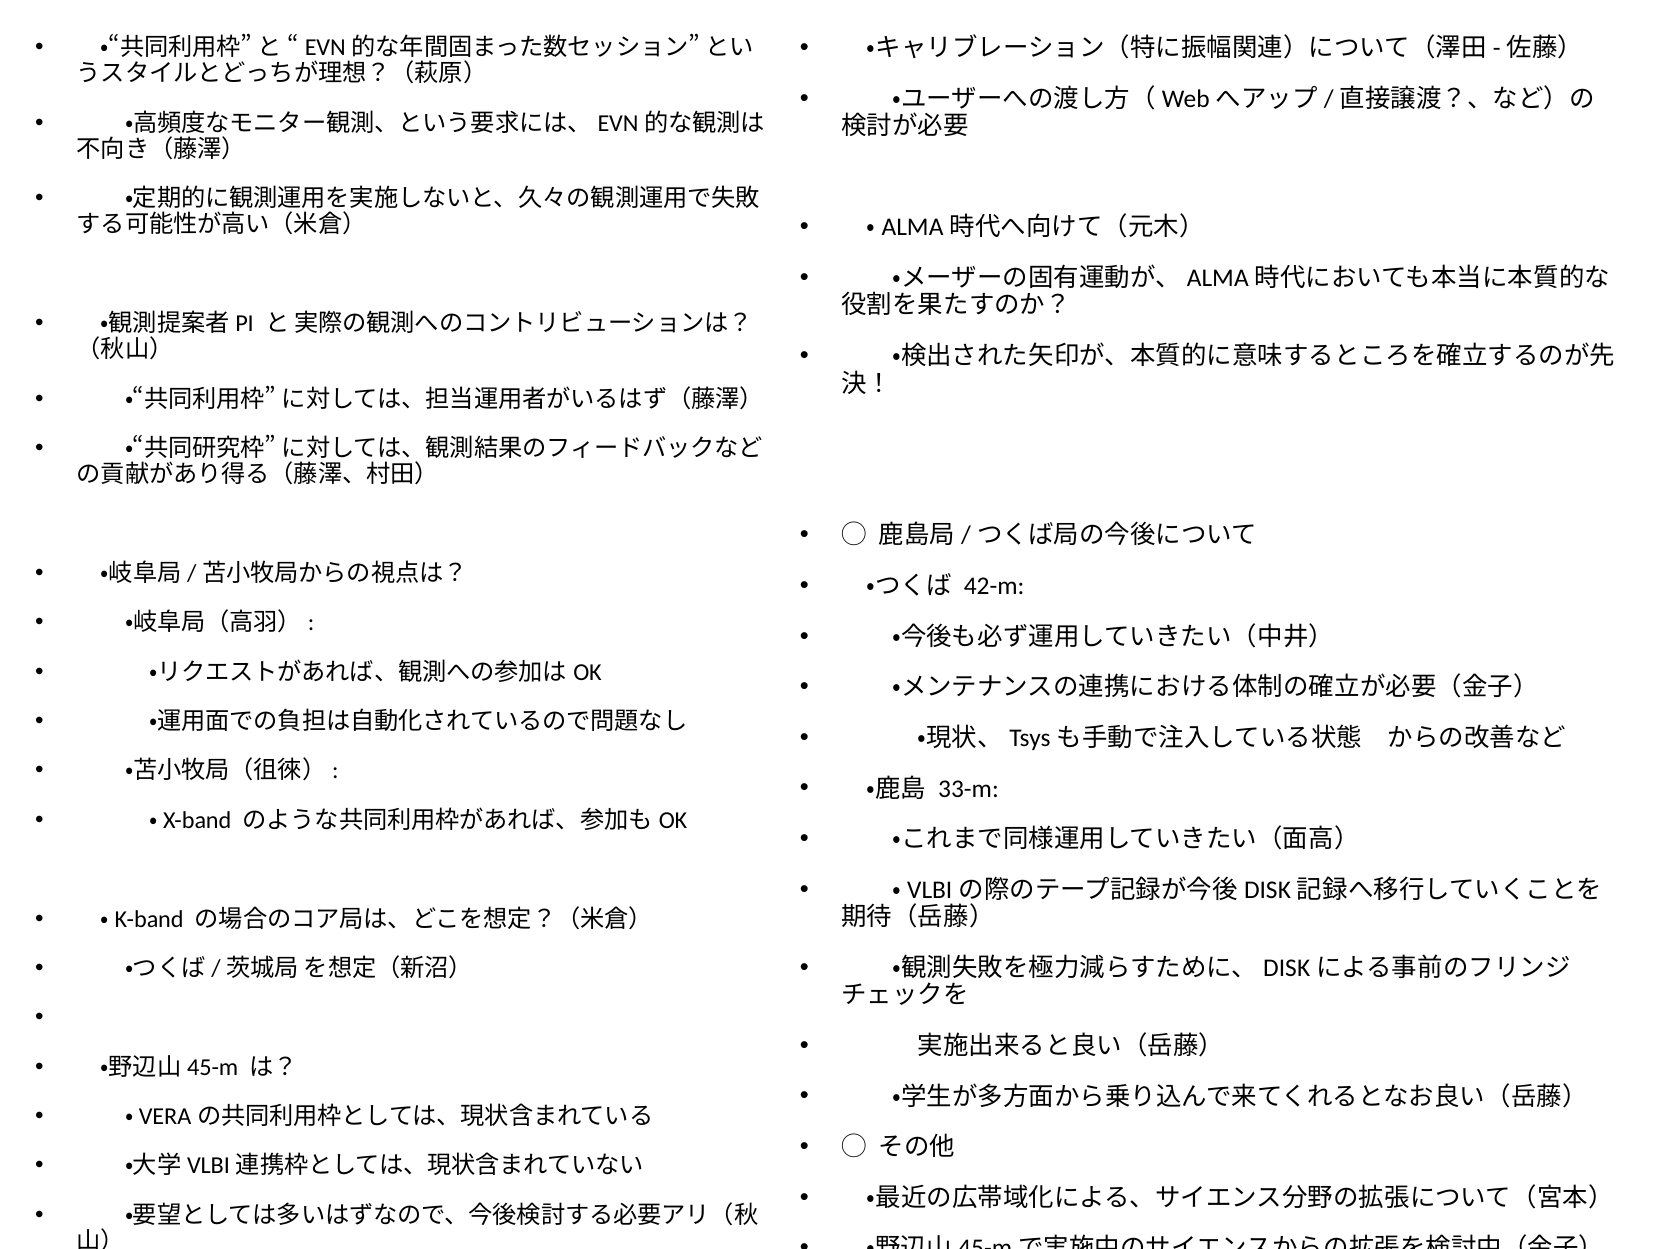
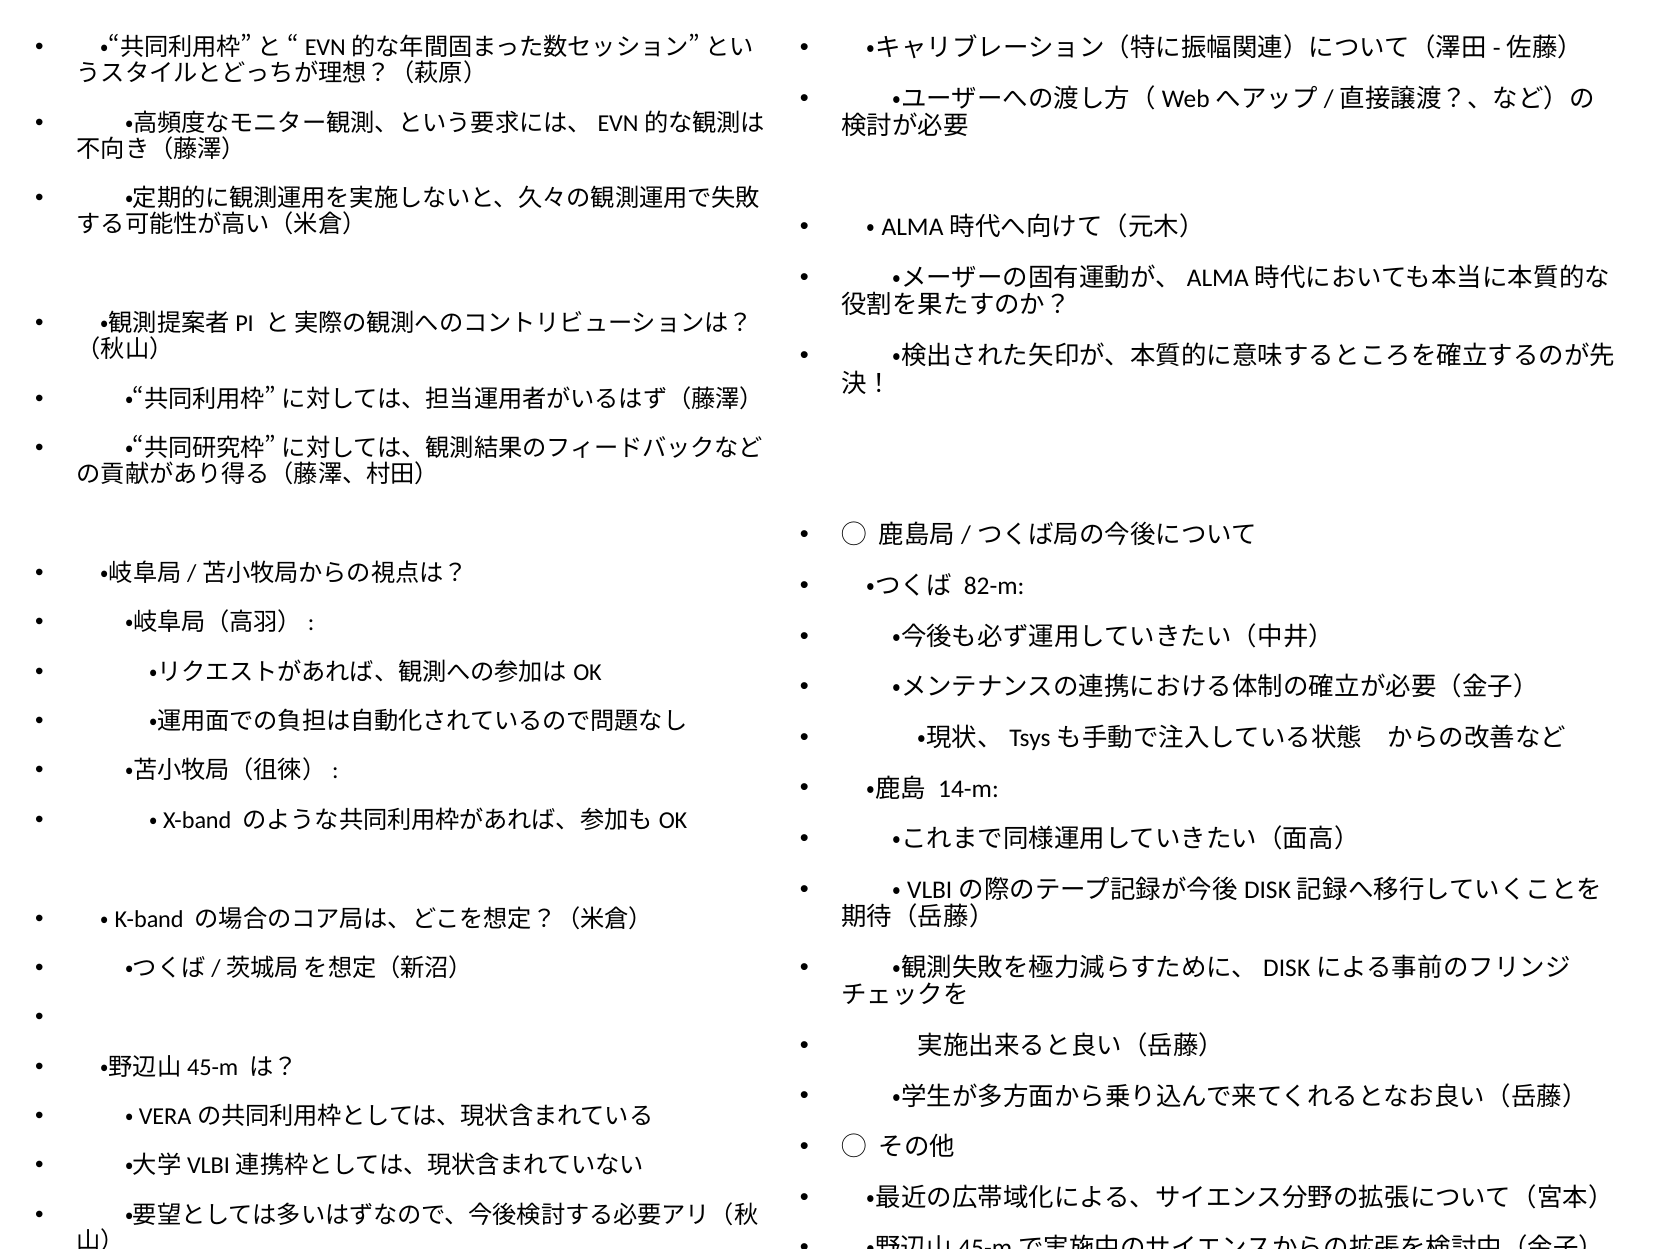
42-m: 42-m -> 82-m (994, 586)
33-m: 33-m -> 14-m (969, 788)
